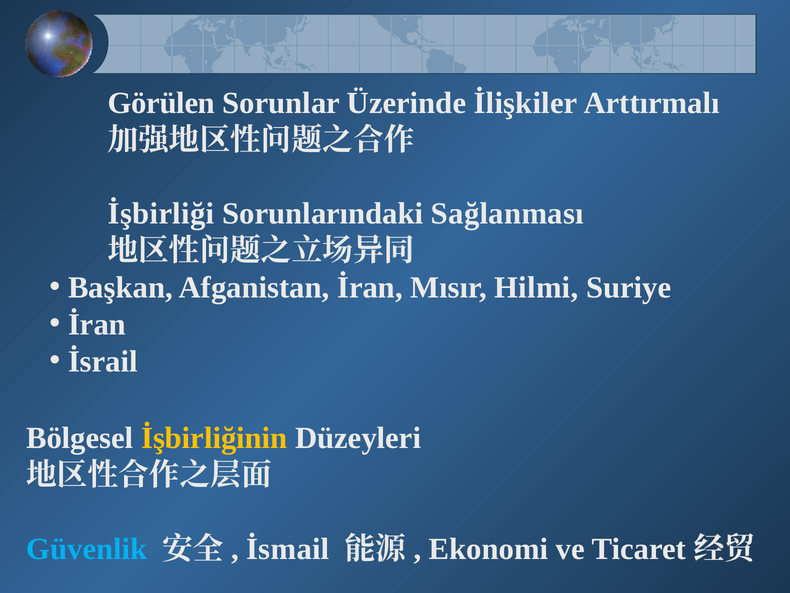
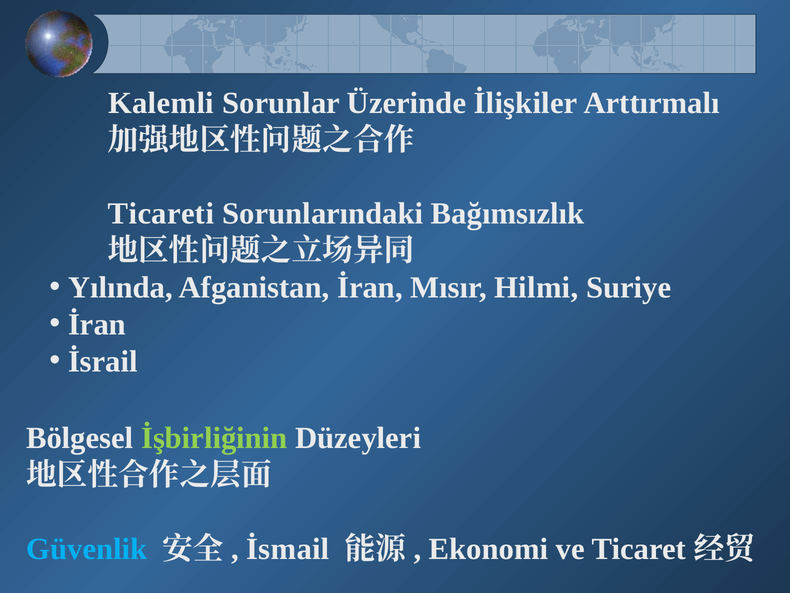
Görülen: Görülen -> Kalemli (161, 103)
İşbirliği: İşbirliği -> Ticareti (161, 214)
Sağlanması: Sağlanması -> Bağımsızlık (508, 214)
Başkan: Başkan -> Yılında (120, 287)
İşbirliğinin colour: yellow -> light green (214, 438)
